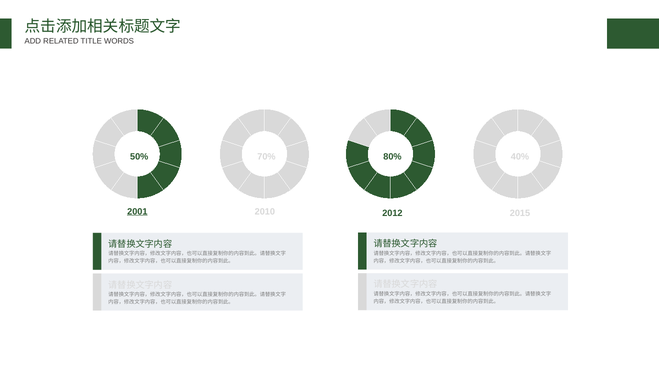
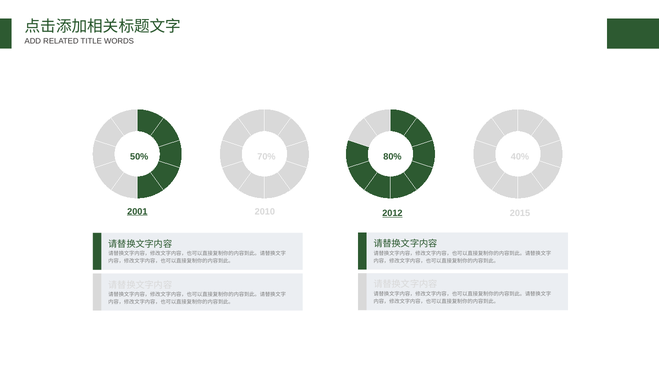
2012 underline: none -> present (392, 213)
